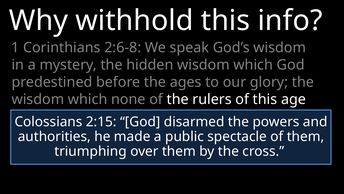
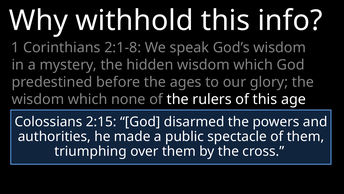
2:6-8: 2:6-8 -> 2:1-8 (123, 47)
